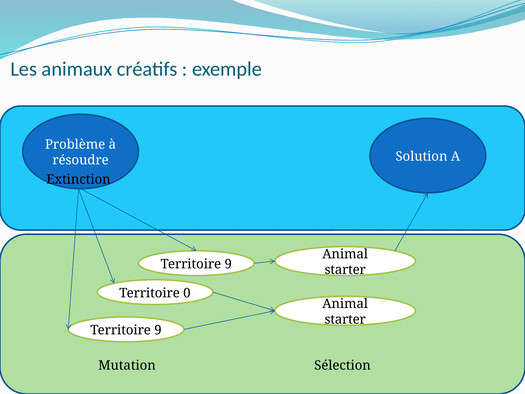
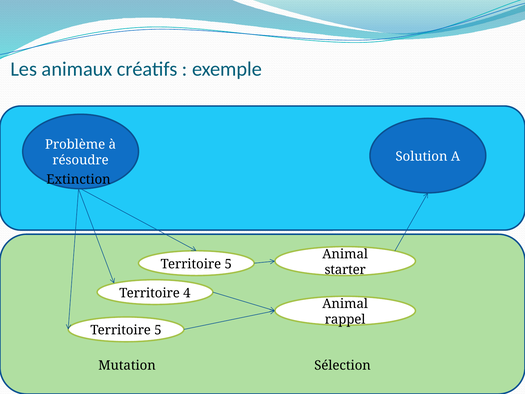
9: 9 -> 5 (228, 264)
0: 0 -> 4 (187, 293)
starter: starter -> rappel (345, 319)
9: 9 -> 5 (158, 330)
